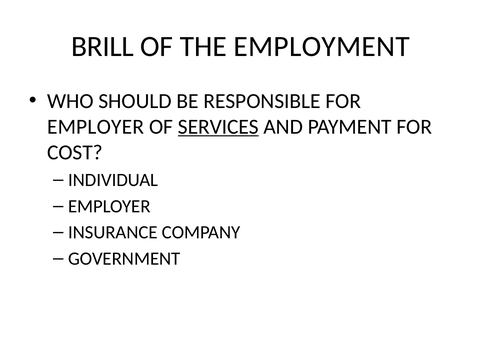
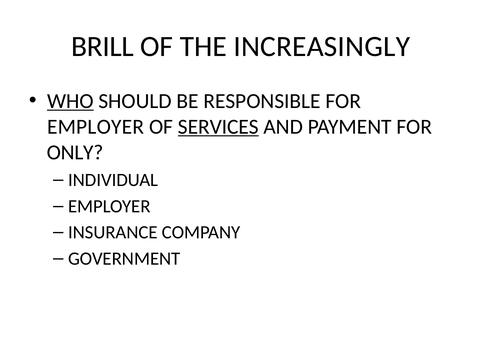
EMPLOYMENT: EMPLOYMENT -> INCREASINGLY (322, 47)
WHO underline: none -> present (70, 101)
COST: COST -> ONLY (75, 153)
